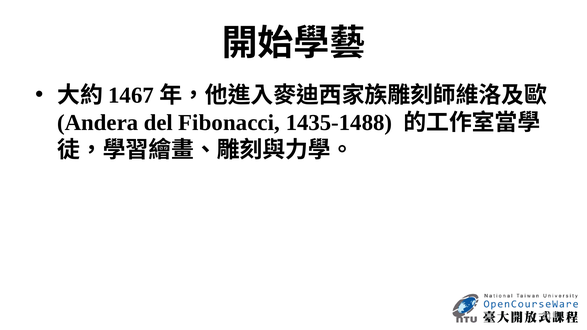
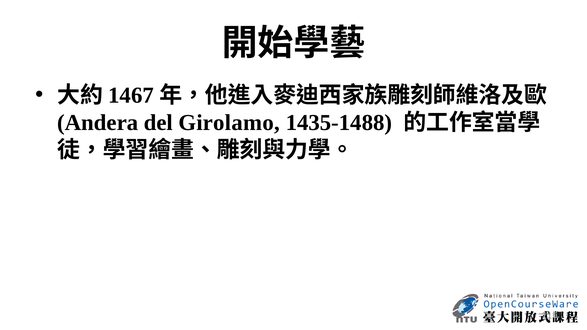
Fibonacci: Fibonacci -> Girolamo (229, 123)
